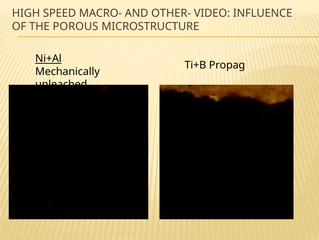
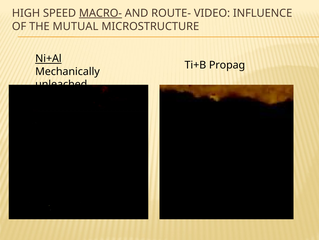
MACRO- underline: none -> present (100, 13)
OTHER-: OTHER- -> ROUTE- (171, 13)
POROUS: POROUS -> MUTUAL (75, 26)
